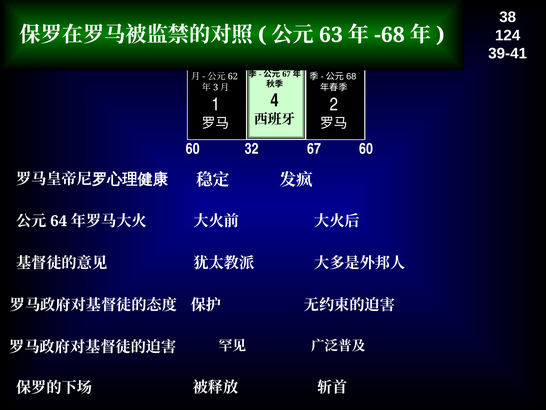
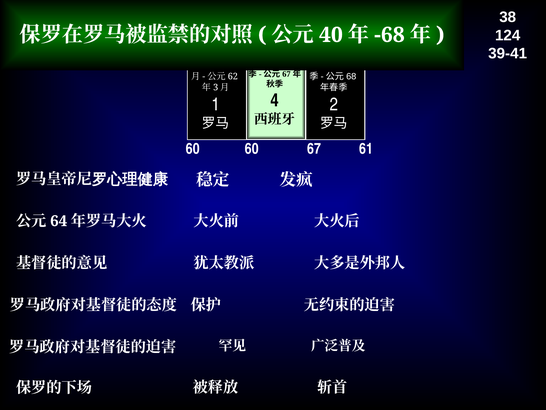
63: 63 -> 40 (331, 35)
60 32: 32 -> 60 (252, 149)
67 60: 60 -> 61 (366, 149)
